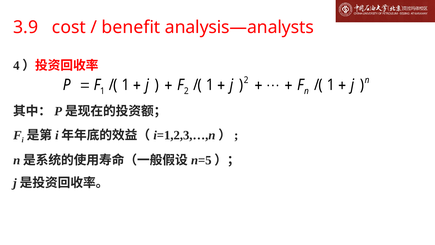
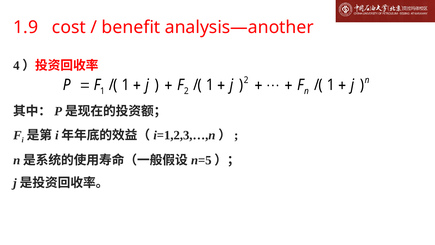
3.9: 3.9 -> 1.9 (26, 27)
analysis—analysts: analysis—analysts -> analysis—another (239, 27)
